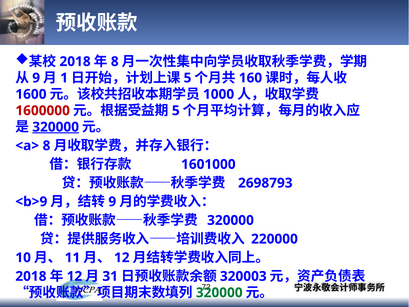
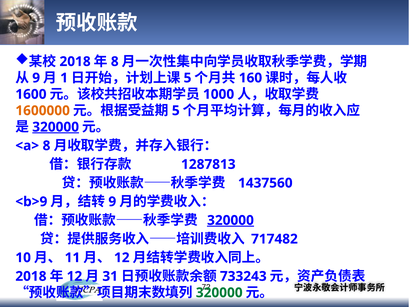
1600000 colour: red -> orange (43, 111)
1601000: 1601000 -> 1287813 (208, 164)
2698793: 2698793 -> 1437560 (265, 183)
320000 underline: none -> present (230, 220)
220000: 220000 -> 717482 (274, 239)
320003: 320003 -> 733243 (243, 276)
